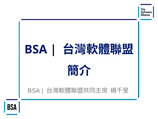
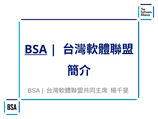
BSA underline: none -> present (36, 49)
